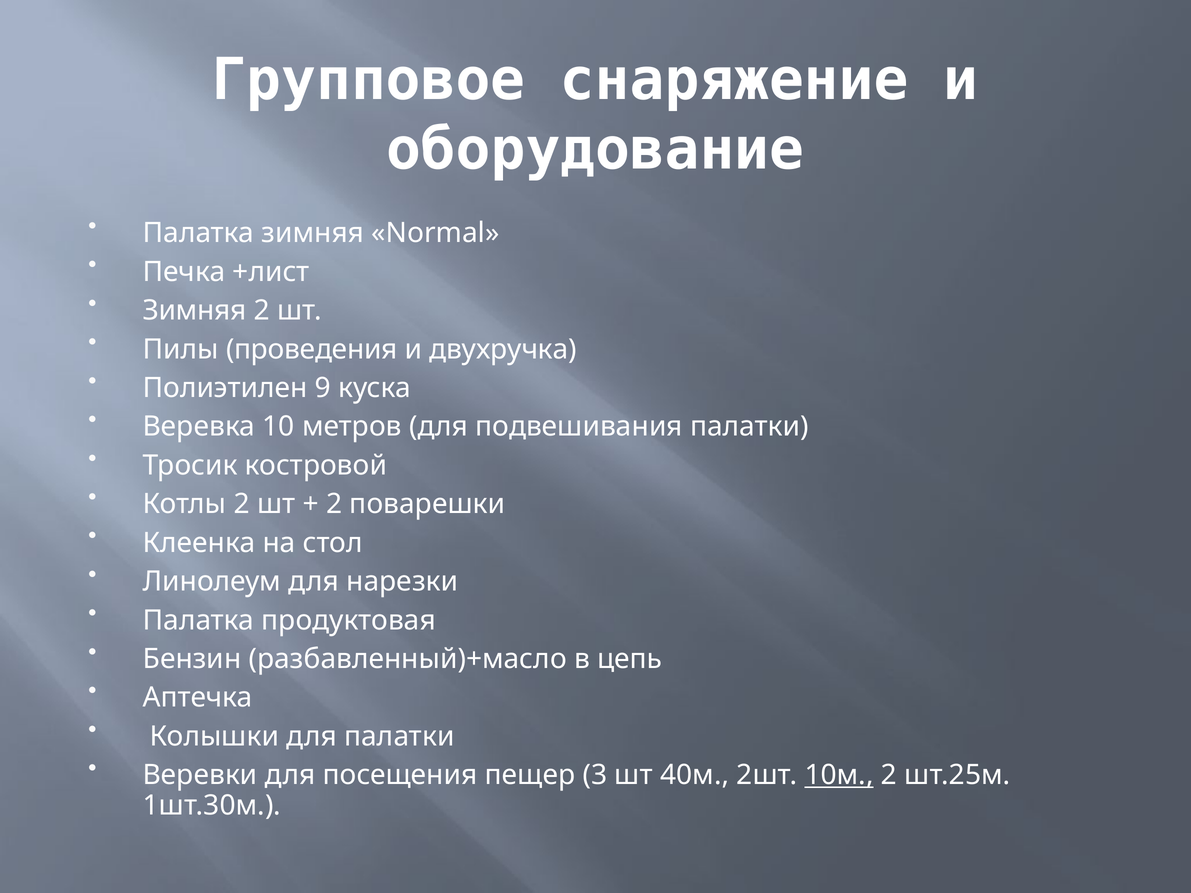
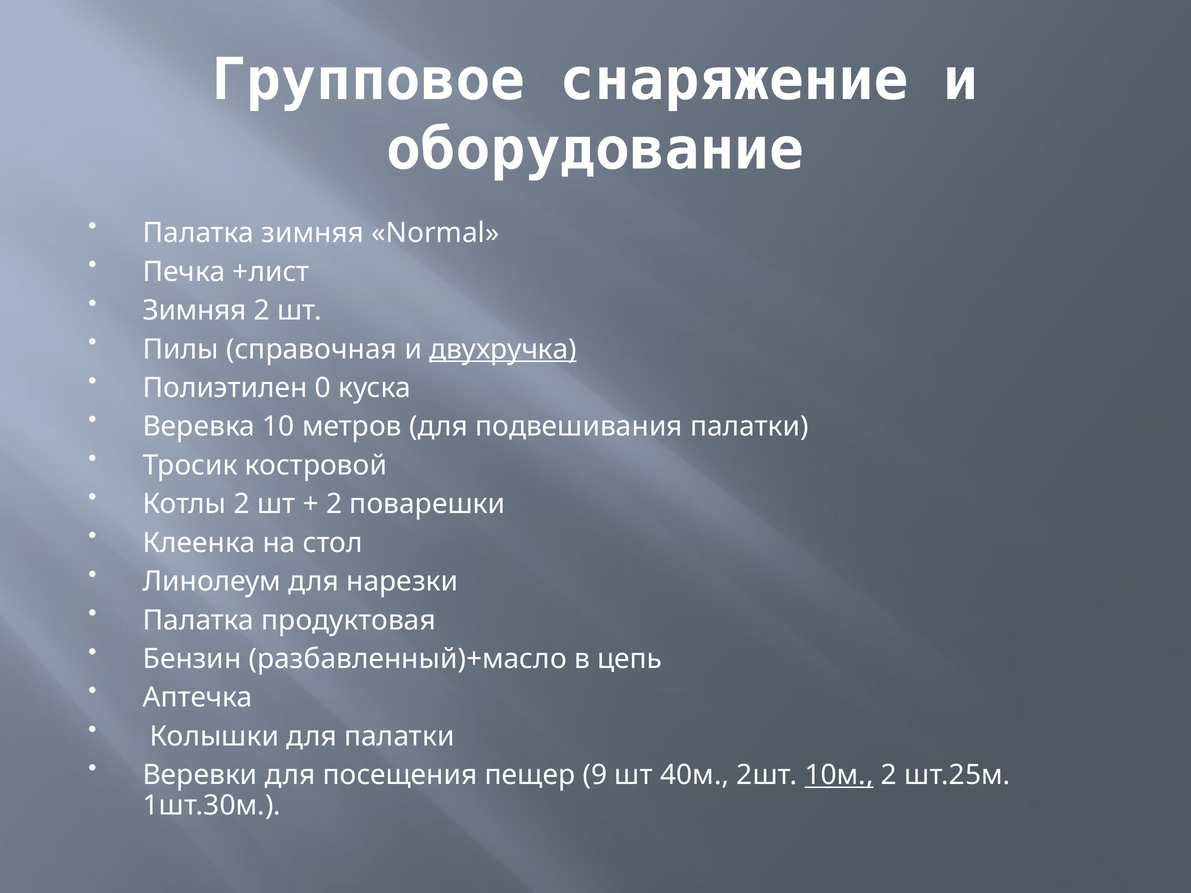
проведения: проведения -> справочная (312, 349)
двухручка underline: none -> present (503, 349)
9: 9 -> 0 (323, 388)
3: 3 -> 9 (595, 775)
